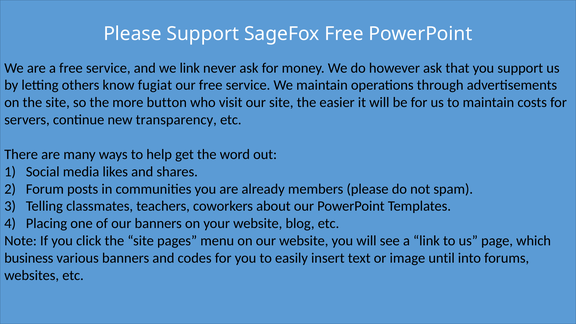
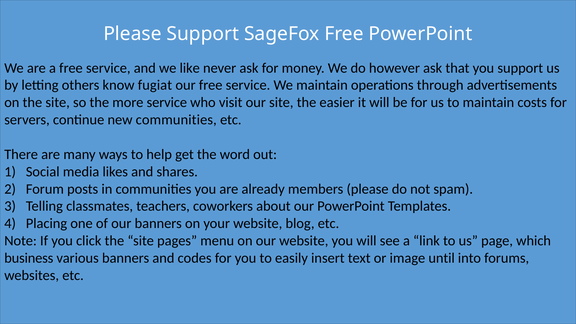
we link: link -> like (190, 68)
more button: button -> service (167, 103)
new transparency: transparency -> communities (176, 120)
